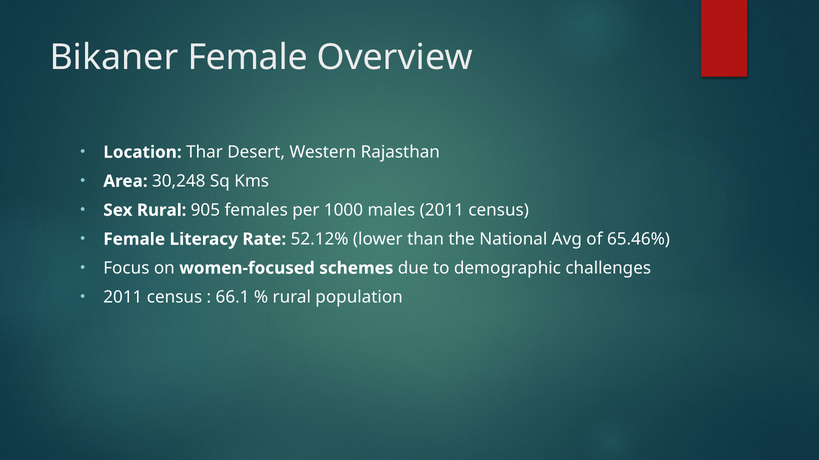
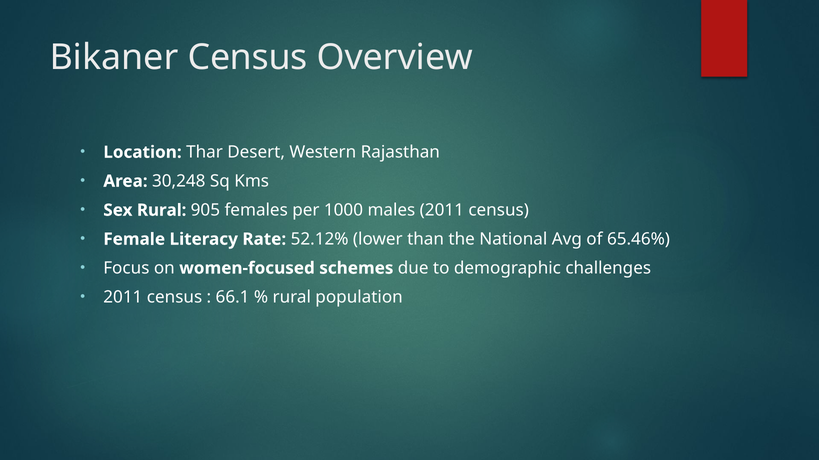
Bikaner Female: Female -> Census (248, 58)
